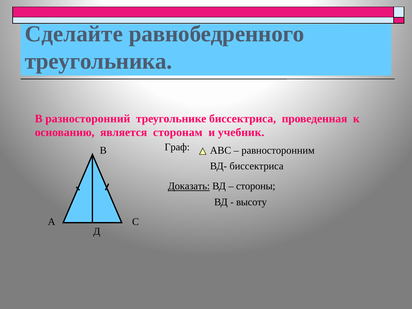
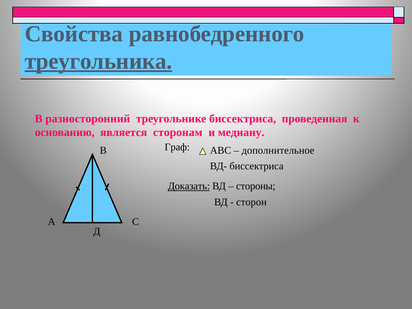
Сделайте: Сделайте -> Свойства (74, 34)
треугольника underline: none -> present (98, 61)
учебник: учебник -> медиану (241, 133)
равносторонним: равносторонним -> дополнительное (278, 150)
высоту: высоту -> сторон (251, 202)
